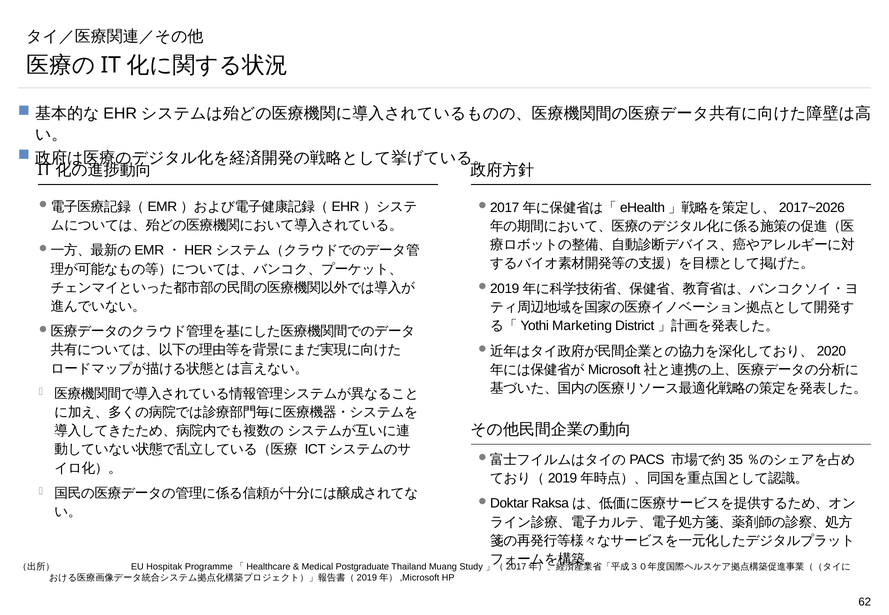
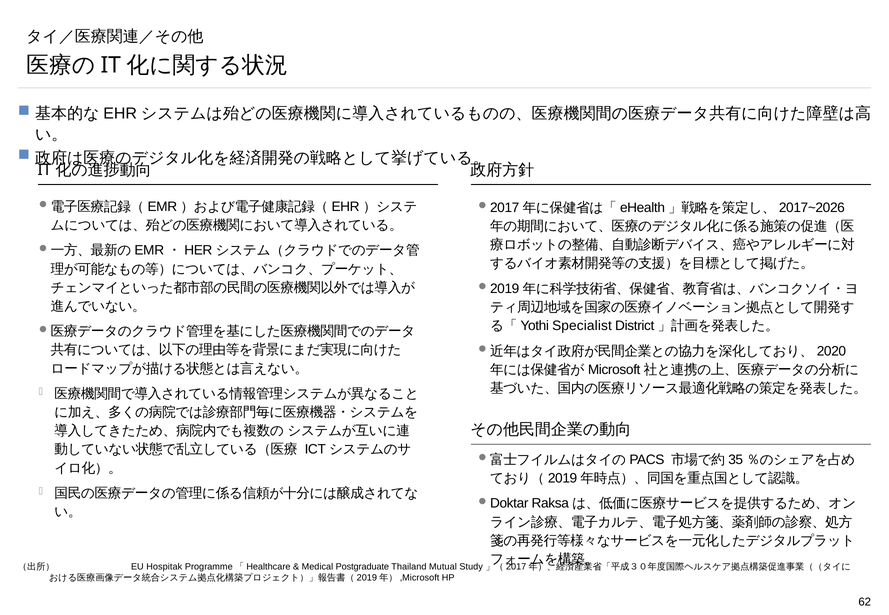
Marketing: Marketing -> Specialist (582, 326)
Muang: Muang -> Mutual (443, 567)
